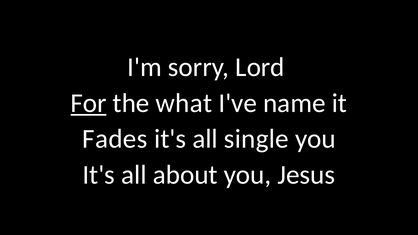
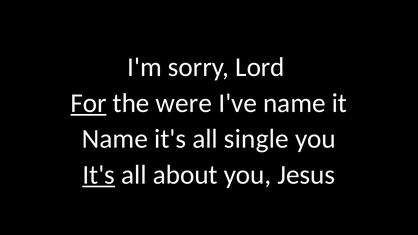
what: what -> were (184, 103)
Fades: Fades -> Name (115, 139)
It's underline: none -> present (99, 175)
